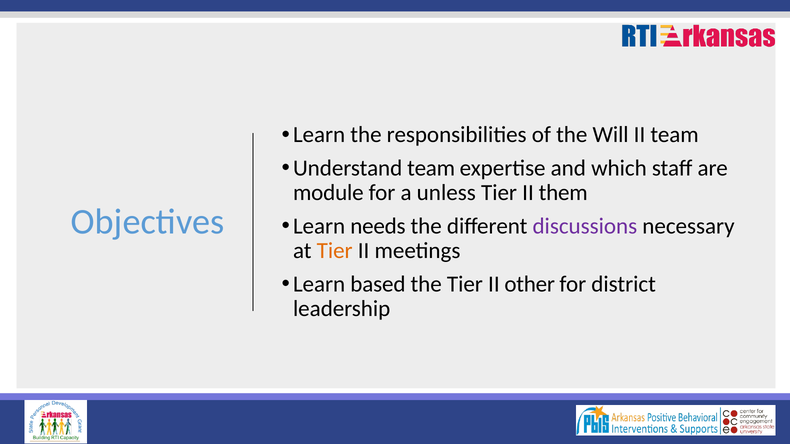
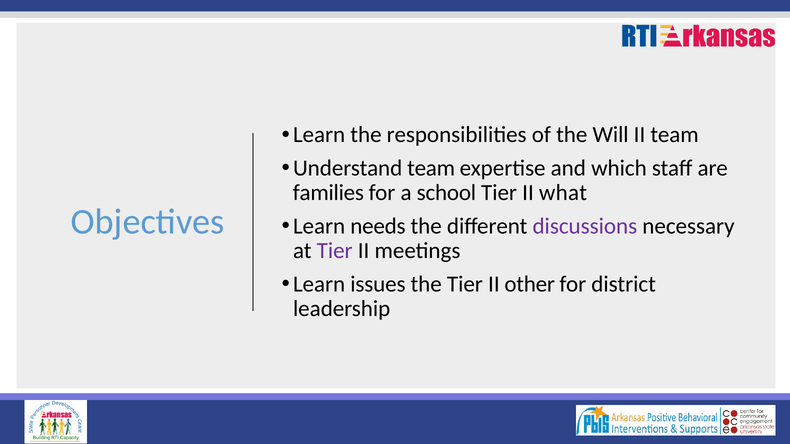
module: module -> families (328, 193)
unless: unless -> school (446, 193)
them: them -> what (563, 193)
Tier colour: orange -> purple (335, 251)
based: based -> issues (378, 284)
